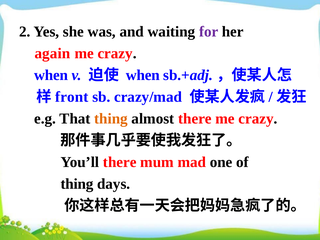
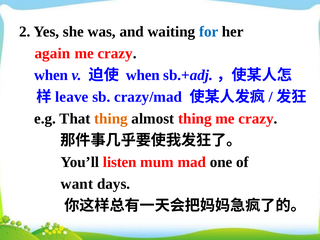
for colour: purple -> blue (209, 32)
front: front -> leave (72, 97)
almost there: there -> thing (195, 119)
You’ll there: there -> listen (120, 162)
thing: thing -> want (77, 184)
